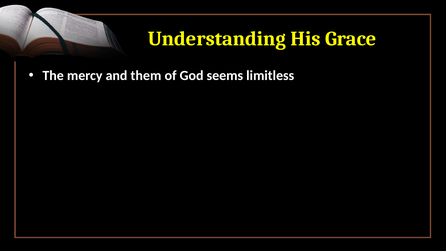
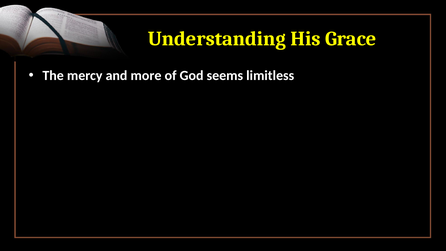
them: them -> more (146, 76)
